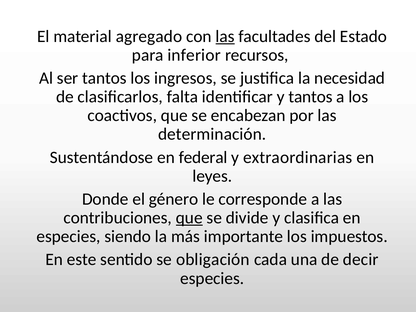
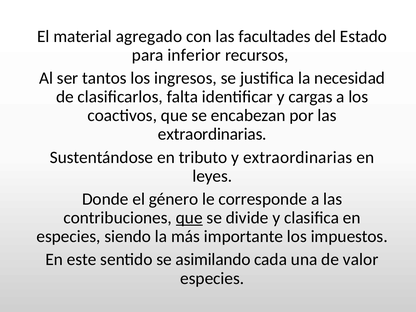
las underline: present -> none (225, 36)
y tantos: tantos -> cargas (311, 97)
determinación: determinación -> extraordinarias (212, 134)
federal: federal -> tributo (203, 157)
obligación: obligación -> asimilando (213, 260)
decir: decir -> valor (361, 260)
